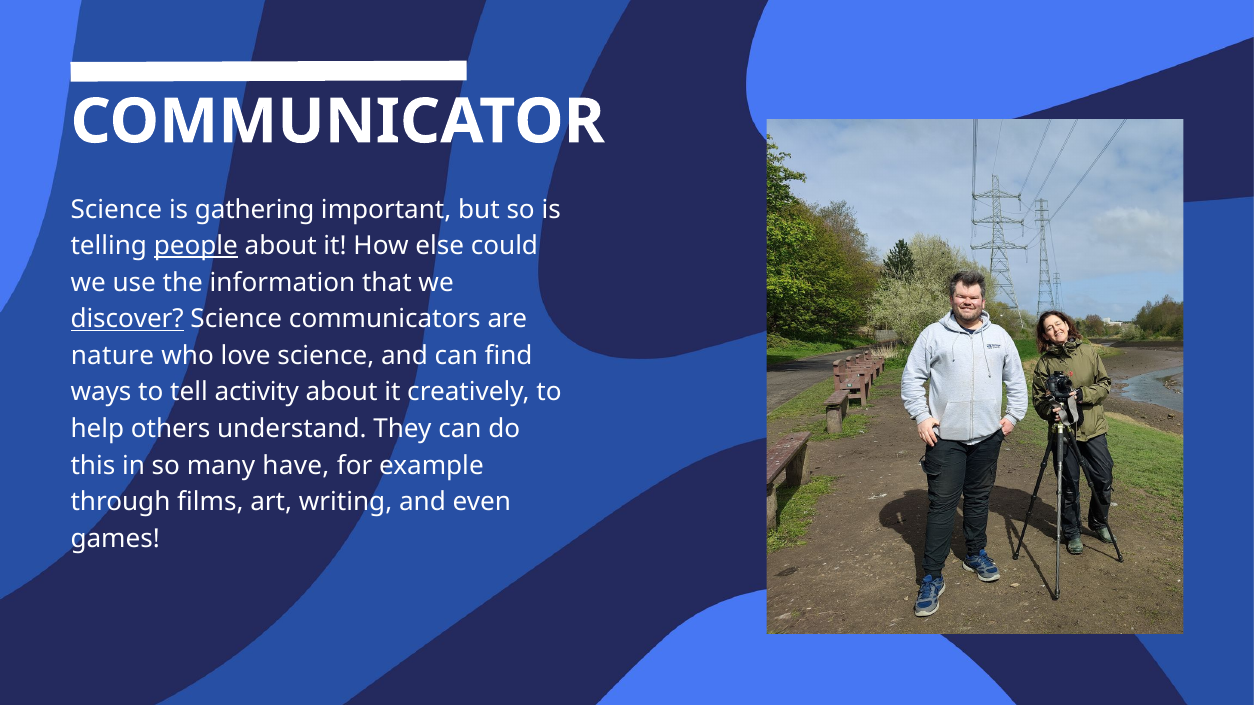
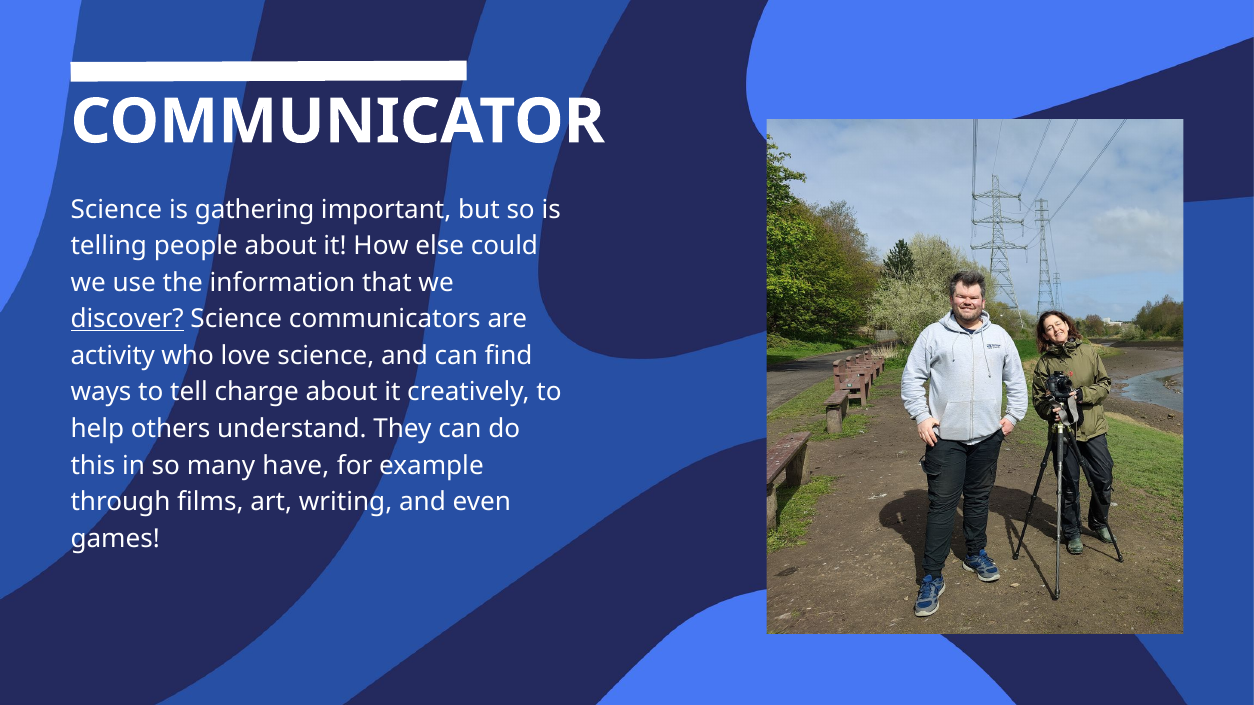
people underline: present -> none (196, 246)
nature: nature -> activity (113, 356)
activity: activity -> charge (257, 392)
